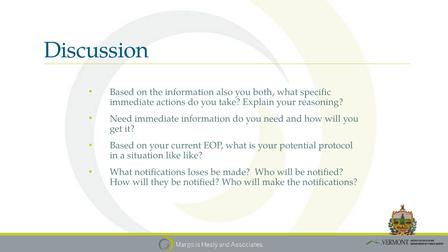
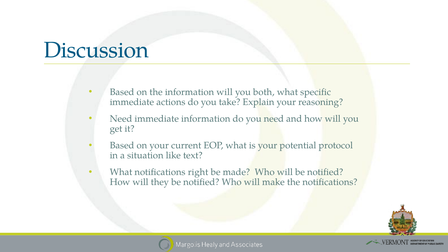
information also: also -> will (225, 92)
like like: like -> text (193, 155)
loses: loses -> right (198, 172)
